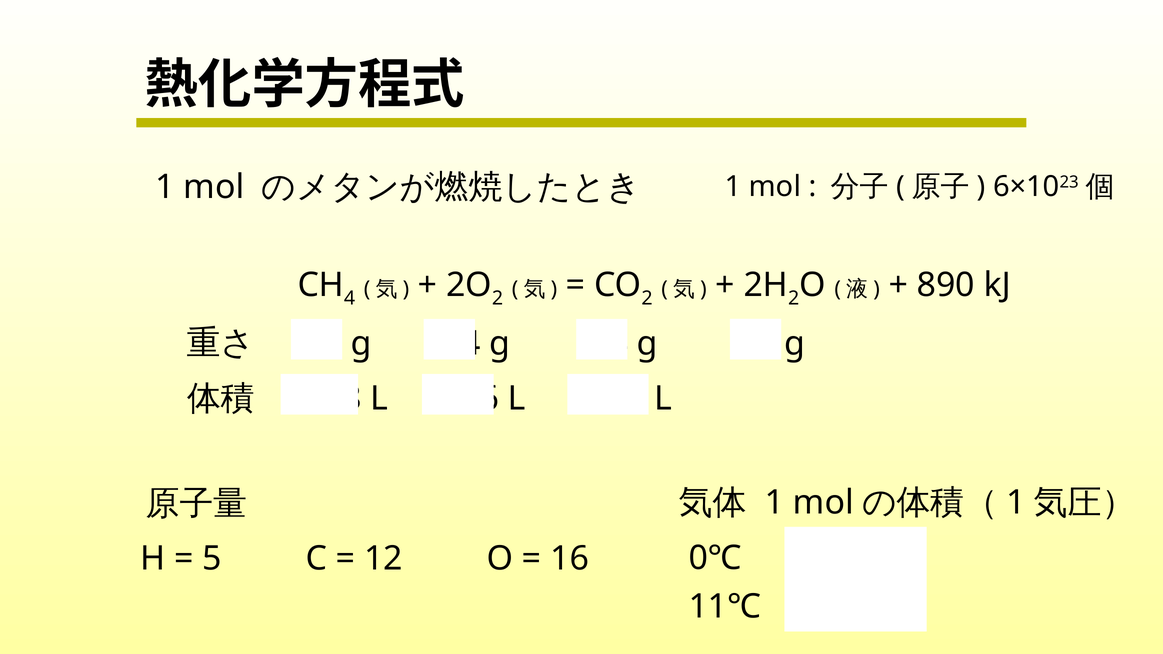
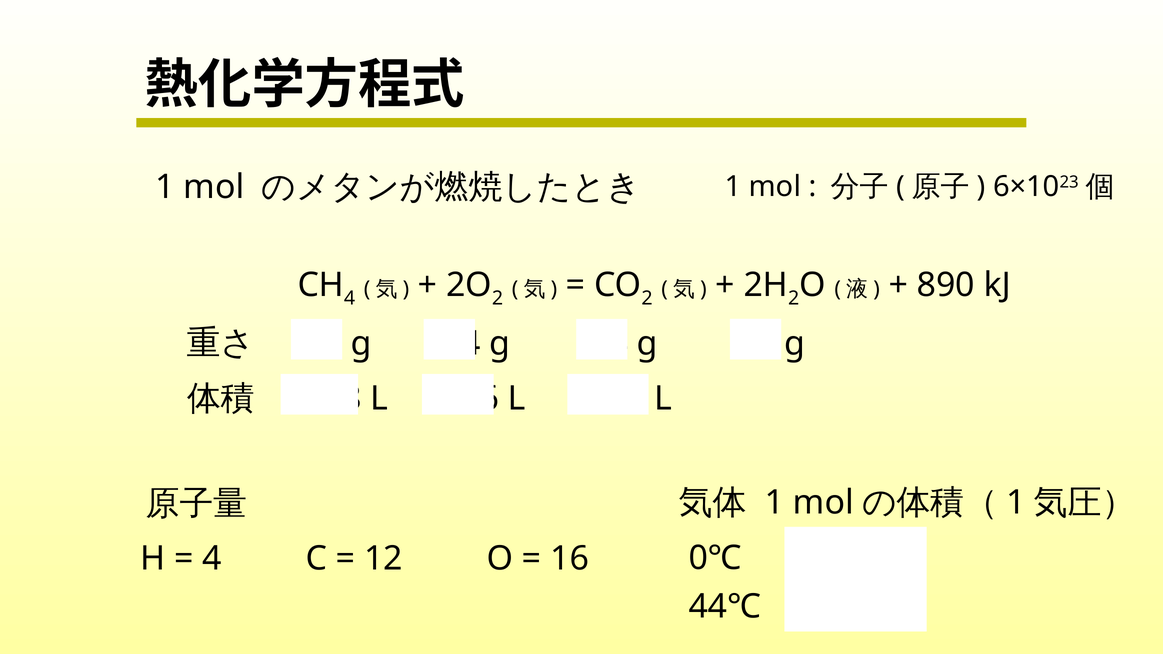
5: 5 -> 4 (212, 559)
11℃: 11℃ -> 44℃ (725, 607)
